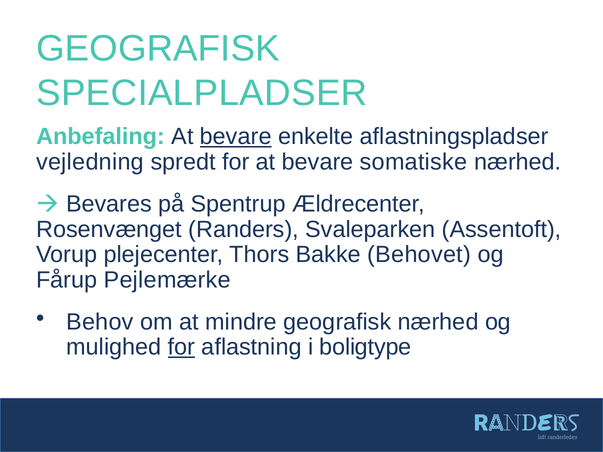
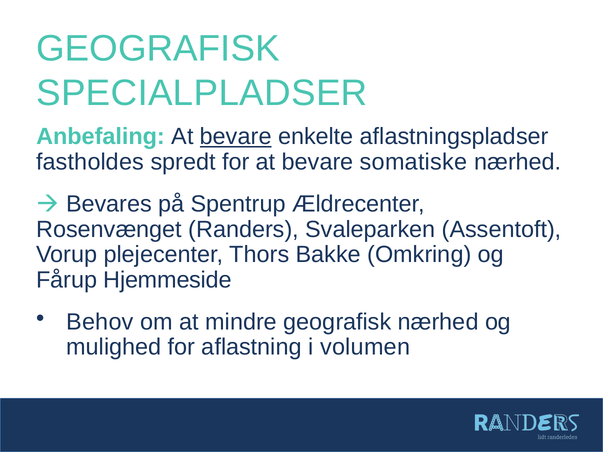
vejledning: vejledning -> fastholdes (90, 162)
Behovet: Behovet -> Omkring (419, 255)
Pejlemærke: Pejlemærke -> Hjemmeside (168, 280)
for underline: present -> none (181, 347)
boligtype: boligtype -> volumen (365, 347)
